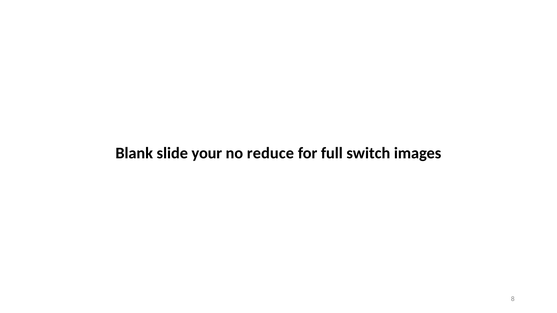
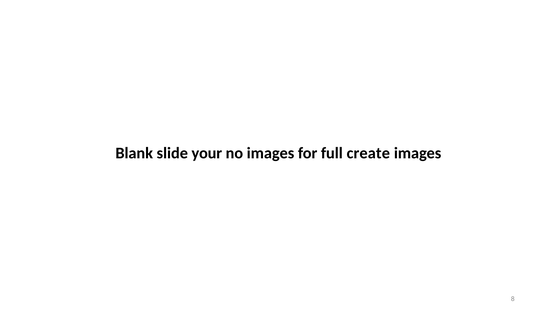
no reduce: reduce -> images (271, 153)
switch: switch -> create (368, 153)
